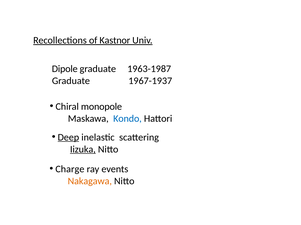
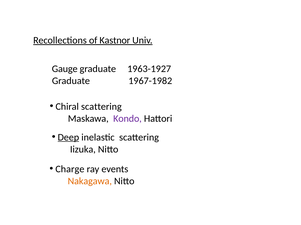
Dipole: Dipole -> Gauge (65, 69)
1963-1987: 1963-1987 -> 1963-1927 (149, 69)
1967-1937: 1967-1937 -> 1967-1982 (150, 81)
Chiral monopole: monopole -> scattering (101, 107)
Kondo colour: blue -> purple (127, 119)
Iizuka underline: present -> none (83, 150)
